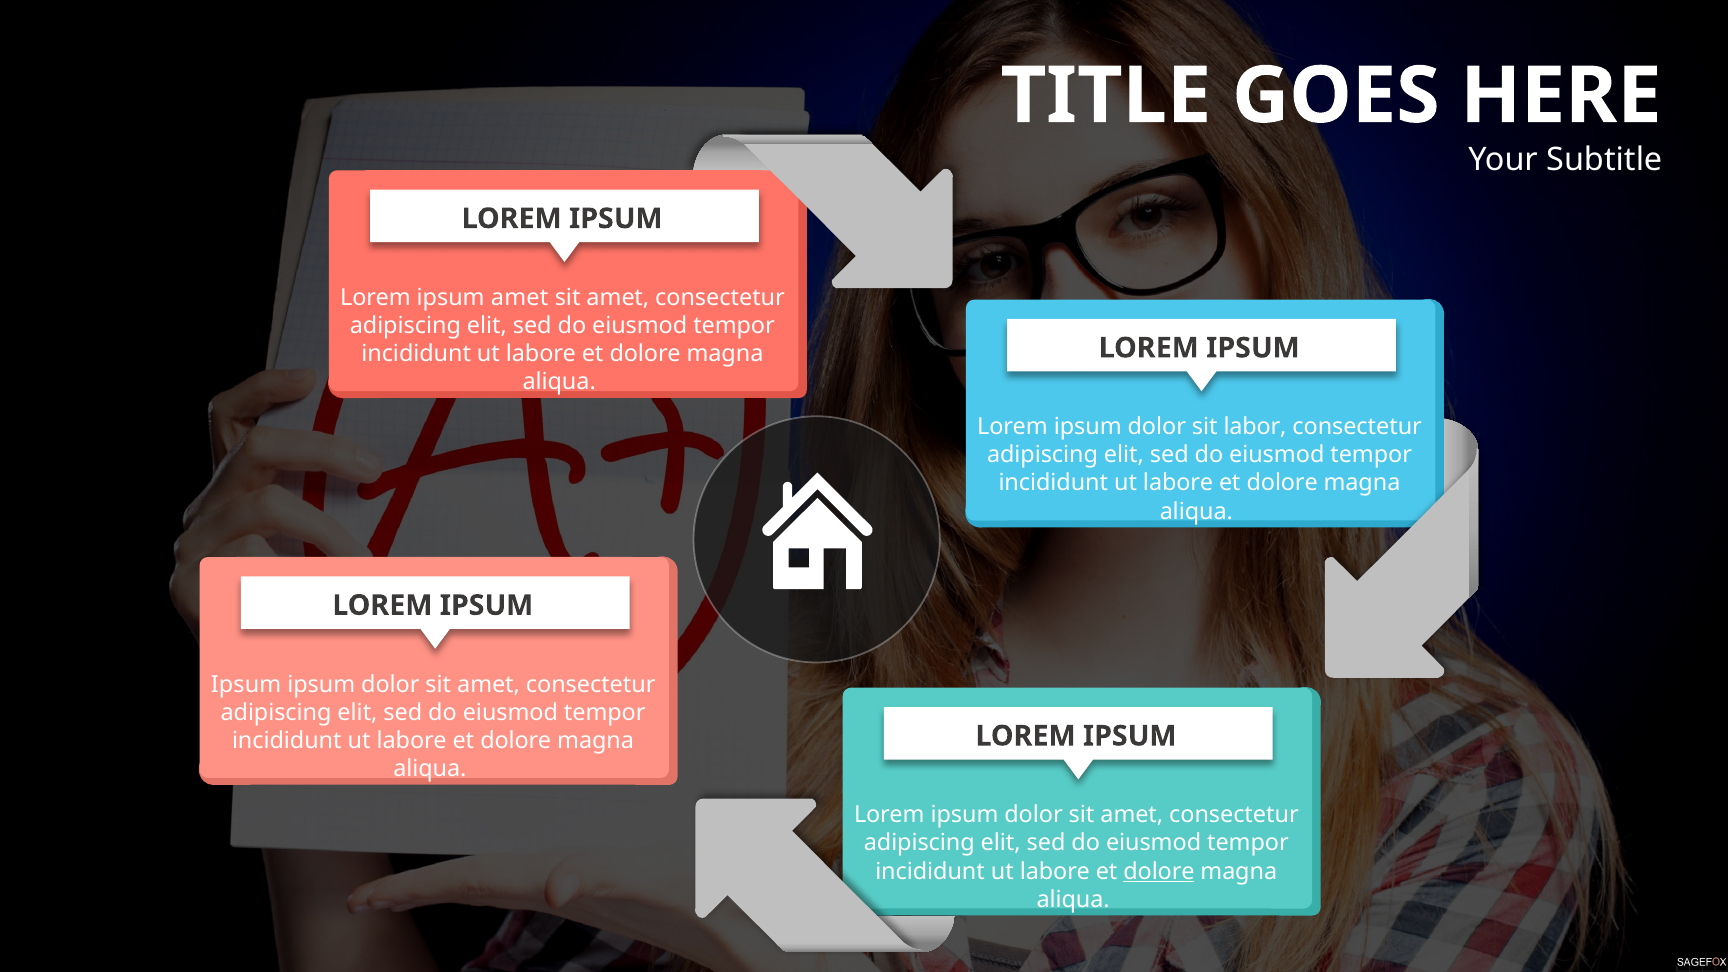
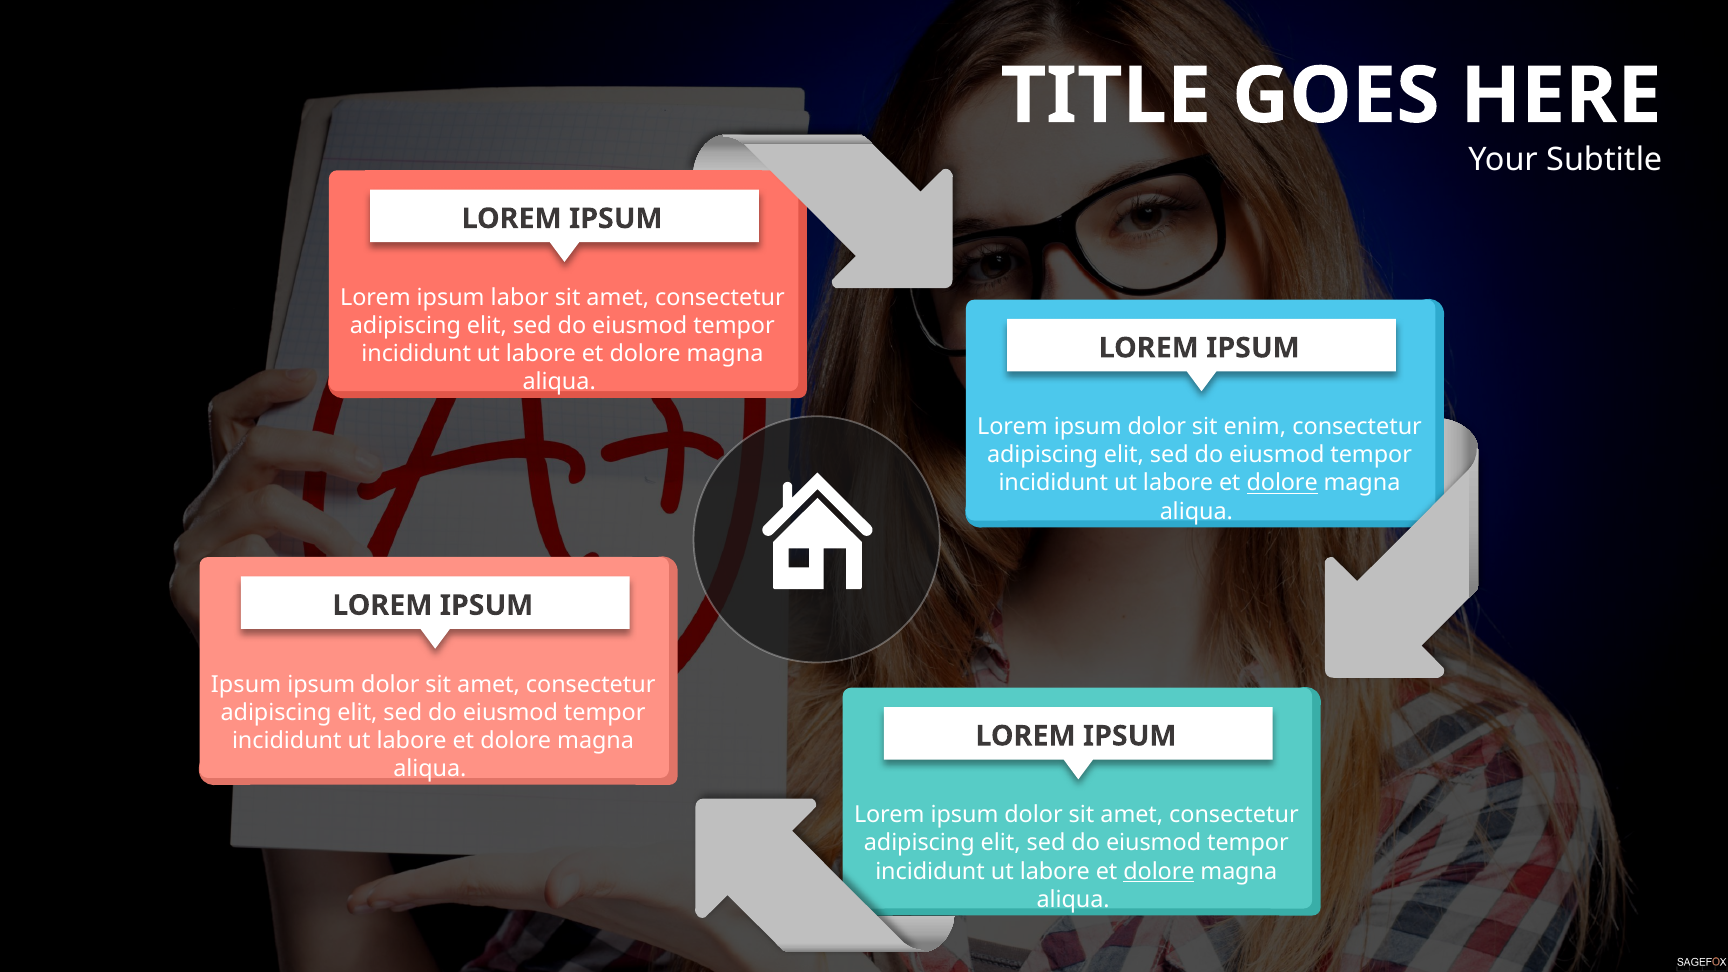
ipsum amet: amet -> labor (520, 298)
labor: labor -> enim (1255, 427)
dolore underline: none -> present (1282, 483)
